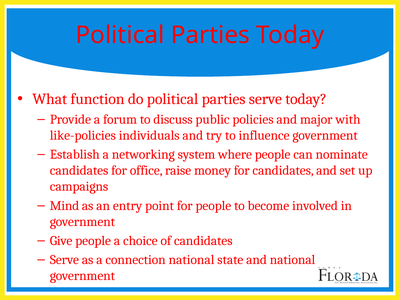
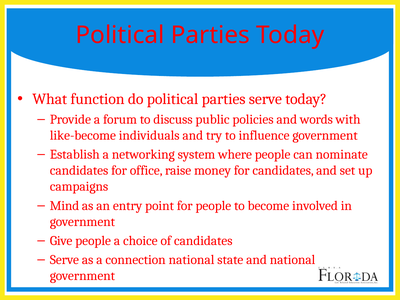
major: major -> words (316, 119)
like-policies: like-policies -> like-become (83, 135)
